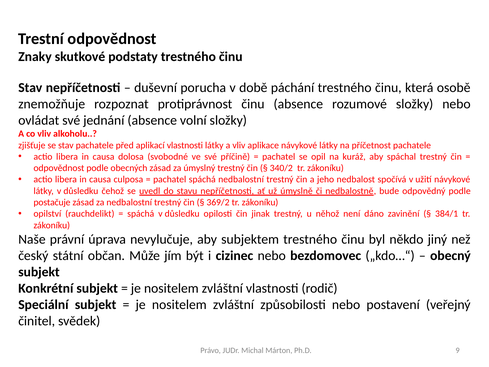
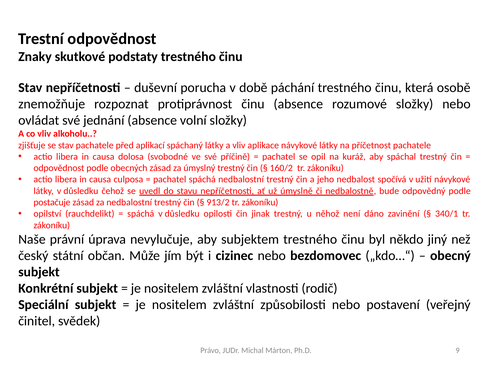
aplikací vlastnosti: vlastnosti -> spáchaný (185, 145)
340/2: 340/2 -> 160/2 (281, 168)
369/2: 369/2 -> 913/2 (218, 202)
384/1: 384/1 -> 340/1 (447, 214)
